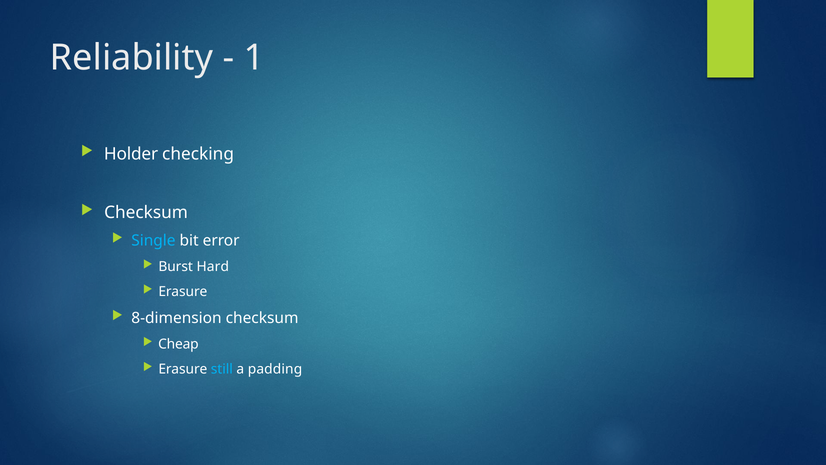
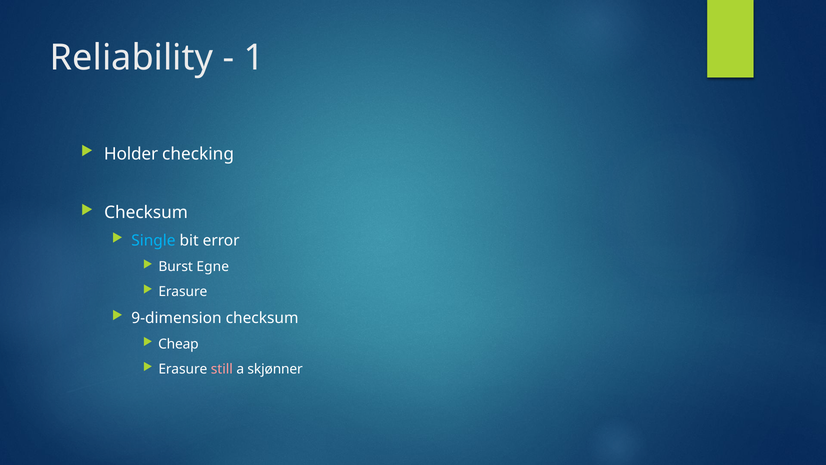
Hard: Hard -> Egne (213, 266)
8-dimension: 8-dimension -> 9-dimension (176, 318)
still colour: light blue -> pink (222, 369)
padding: padding -> skjønner (275, 369)
